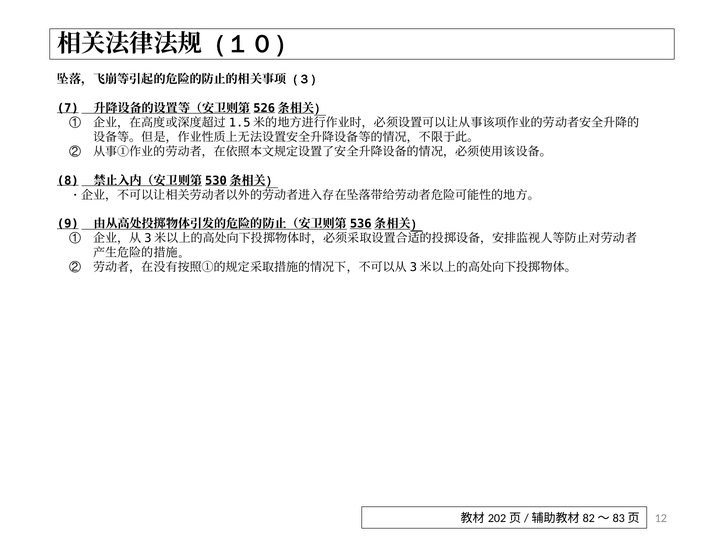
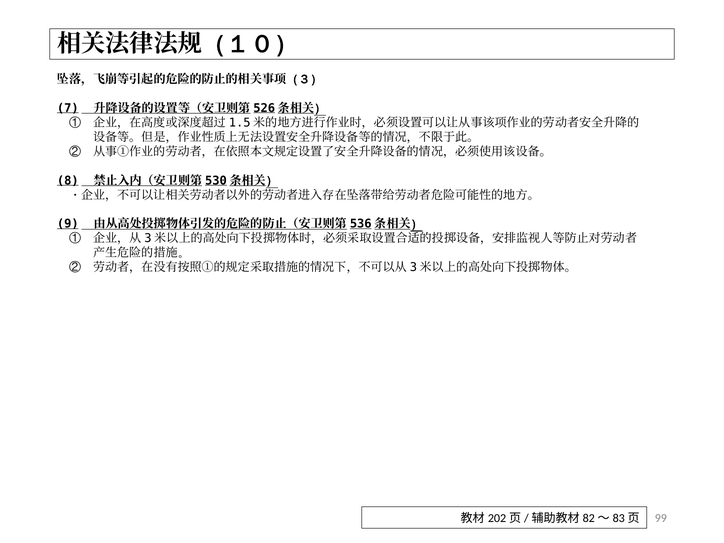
12: 12 -> 99 (661, 518)
